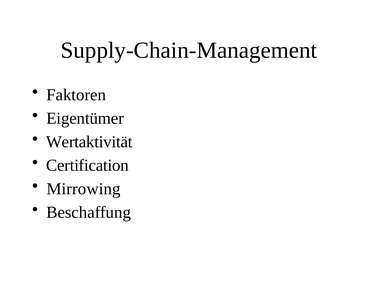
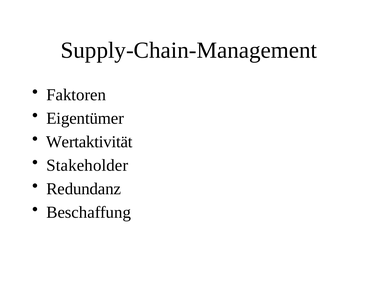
Certification: Certification -> Stakeholder (87, 166)
Mirrowing: Mirrowing -> Redundanz (84, 189)
